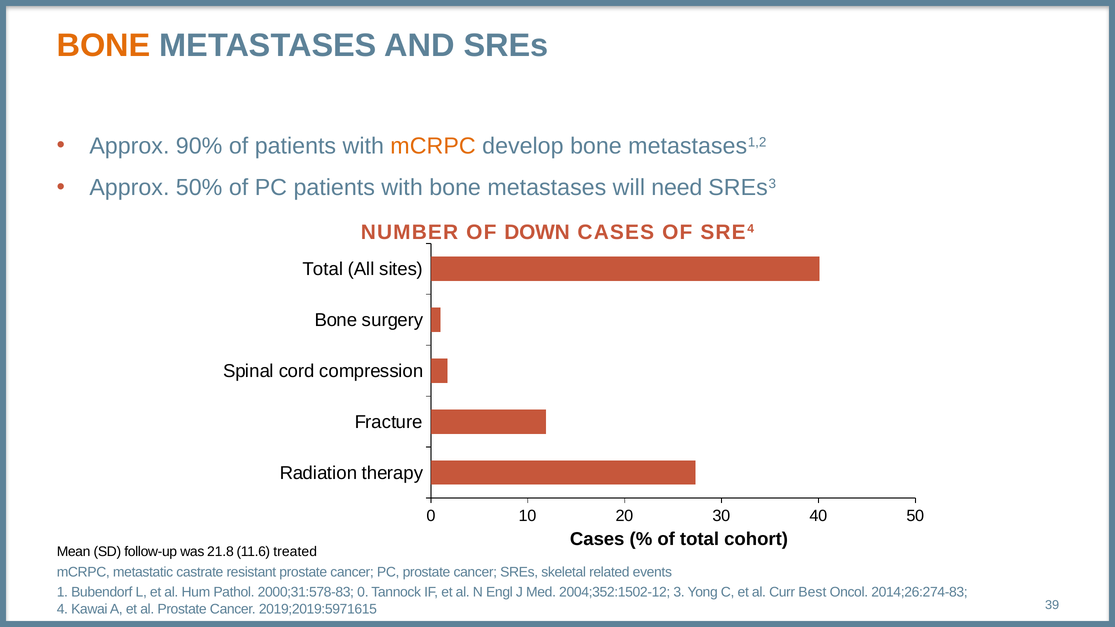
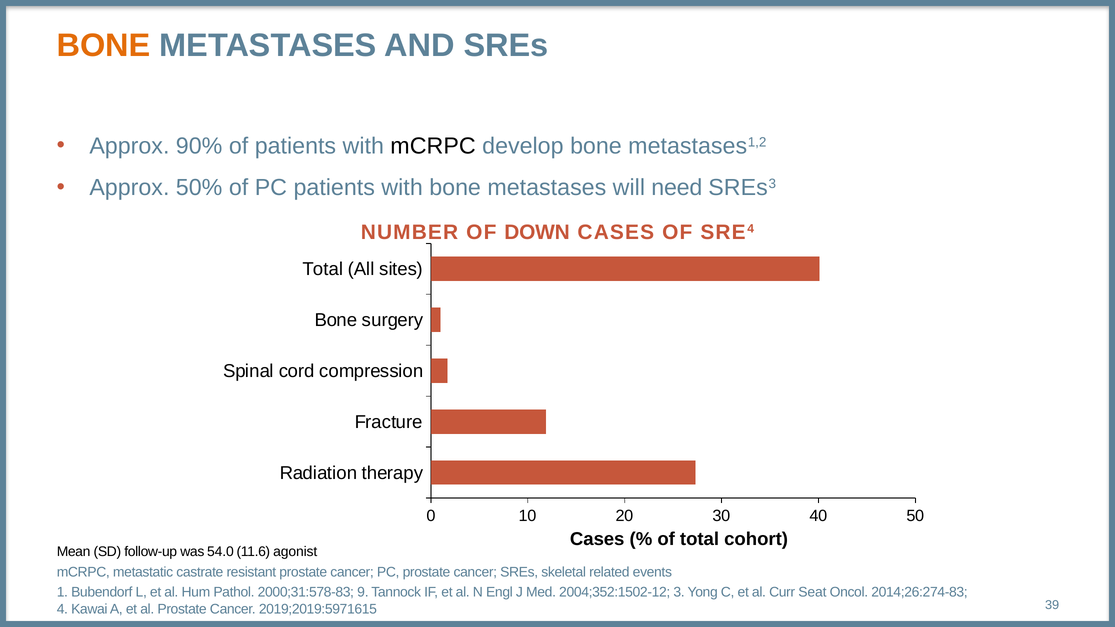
mCRPC colour: orange -> black (433, 146)
21.8: 21.8 -> 54.0 (220, 552)
treated: treated -> agonist (295, 552)
2000;31:578-83 0: 0 -> 9 (363, 592)
Best: Best -> Seat (812, 592)
